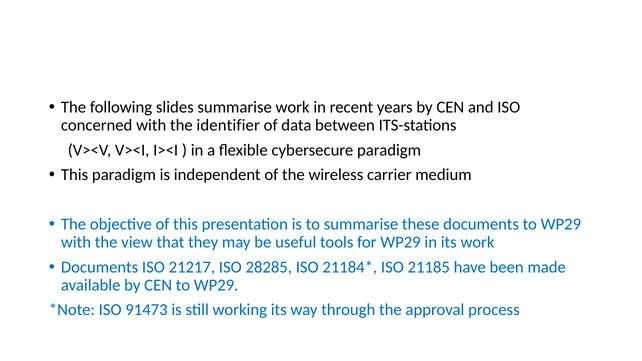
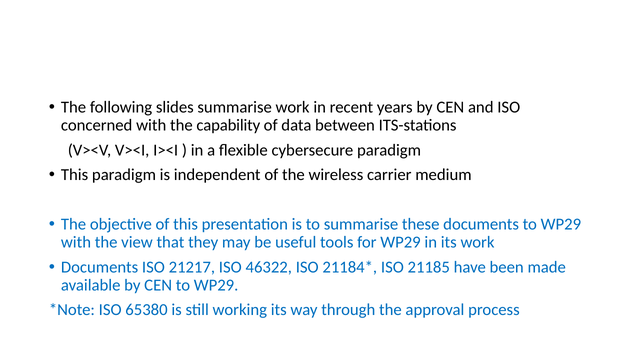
identifier: identifier -> capability (228, 126)
28285: 28285 -> 46322 (269, 267)
91473: 91473 -> 65380 (147, 310)
